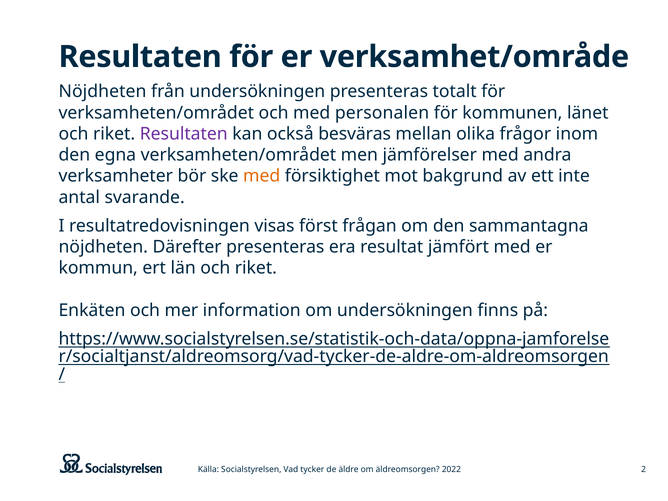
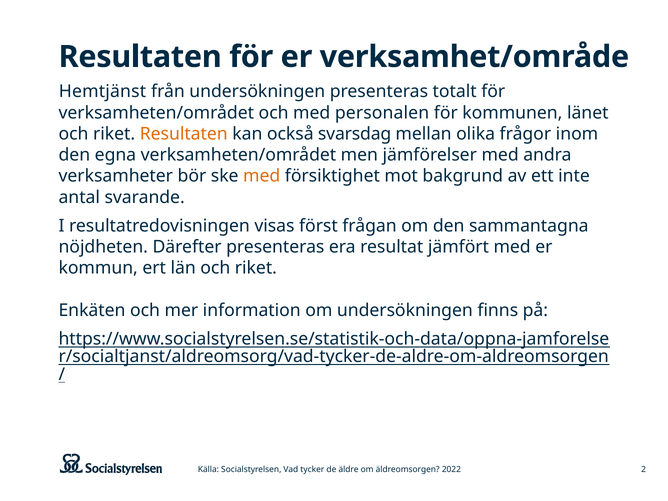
Nöjdheten: Nöjdheten -> Hemtjänst (102, 92)
Resultaten colour: purple -> orange (184, 134)
besväras: besväras -> svarsdag (355, 134)
